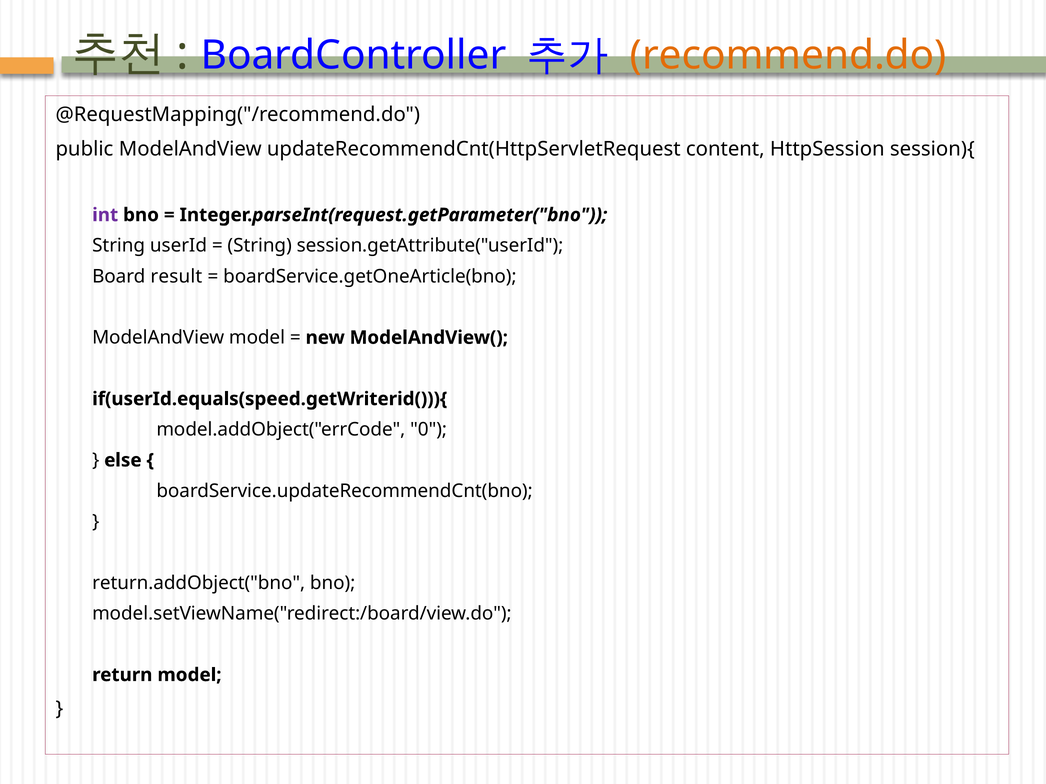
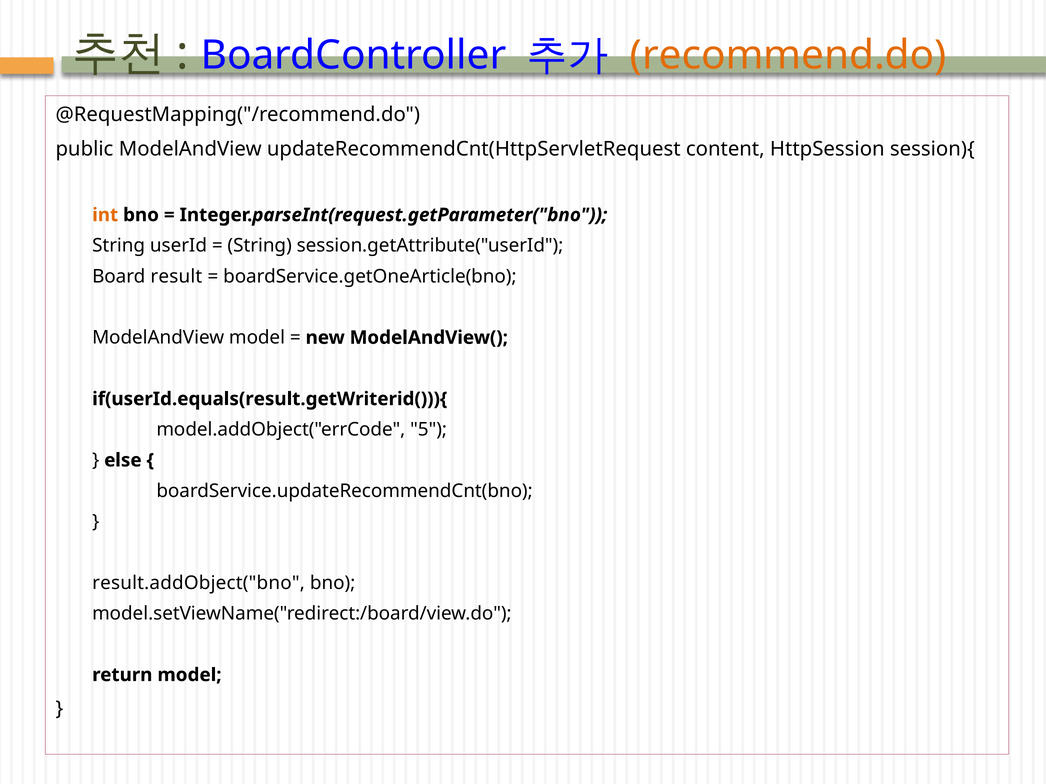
int colour: purple -> orange (105, 215)
if(userId.equals(speed.getWriterid())){: if(userId.equals(speed.getWriterid())){ -> if(userId.equals(result.getWriterid())){ (270, 399)
0: 0 -> 5 (429, 430)
return.addObject("bno: return.addObject("bno -> result.addObject("bno (199, 583)
